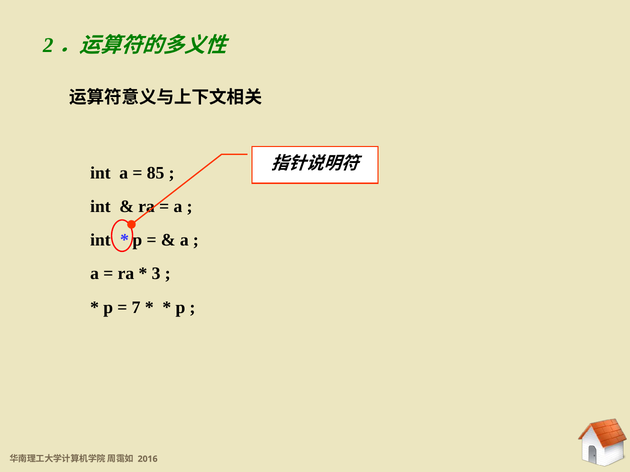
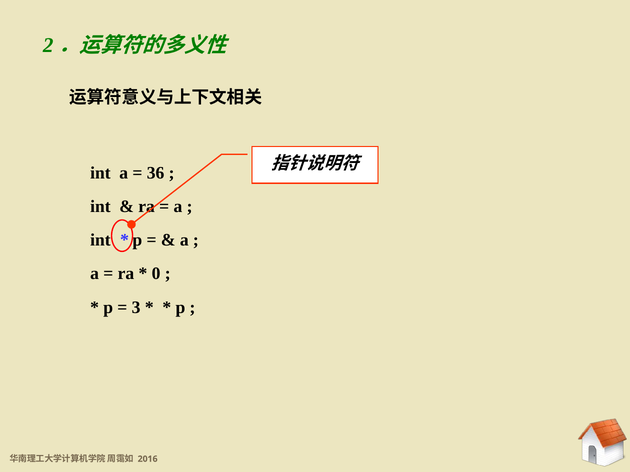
85: 85 -> 36 (156, 173)
3: 3 -> 0 (156, 274)
7: 7 -> 3 (136, 308)
